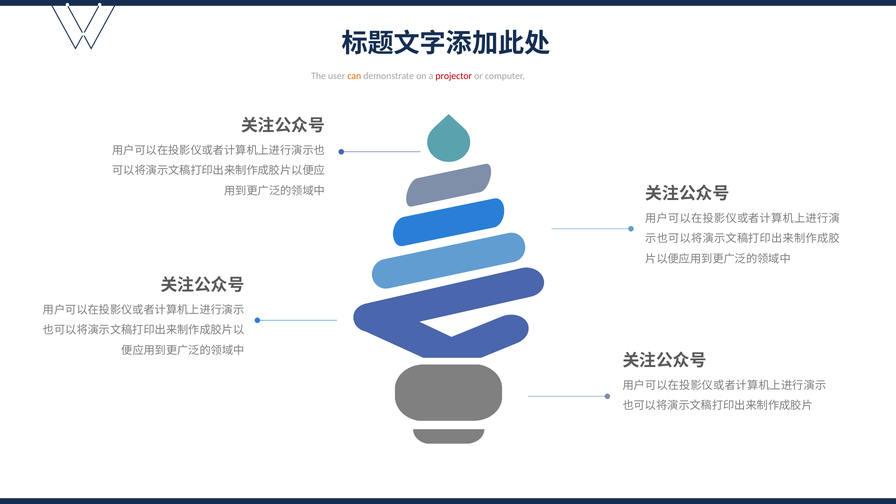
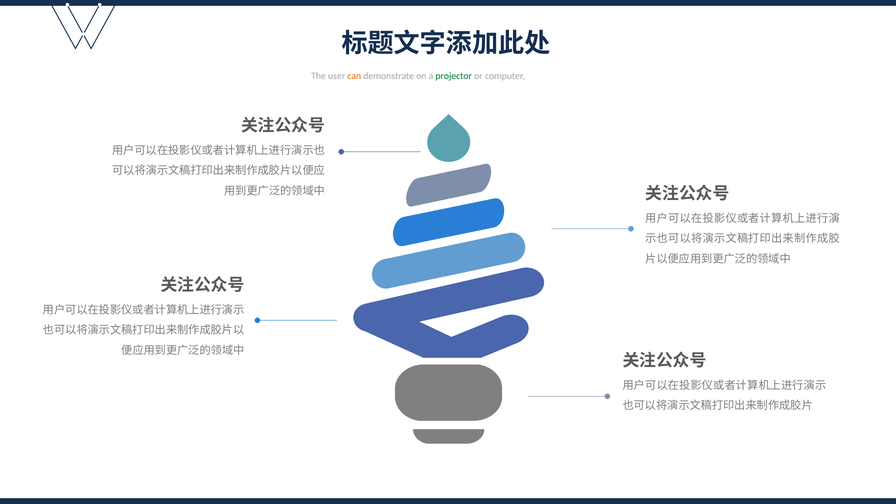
projector colour: red -> green (454, 76)
